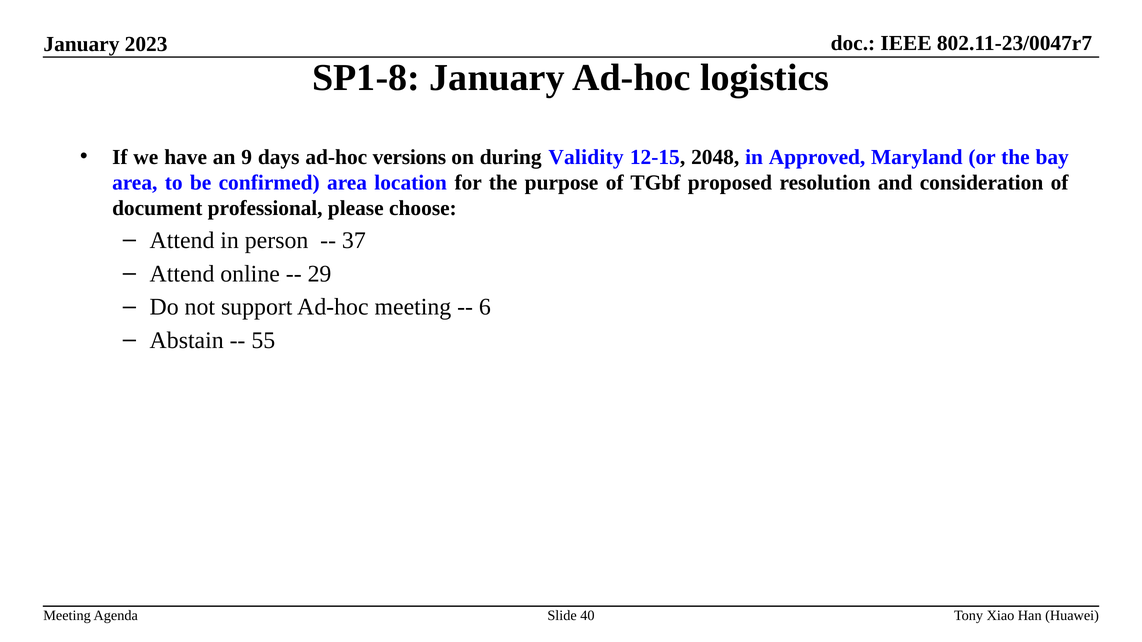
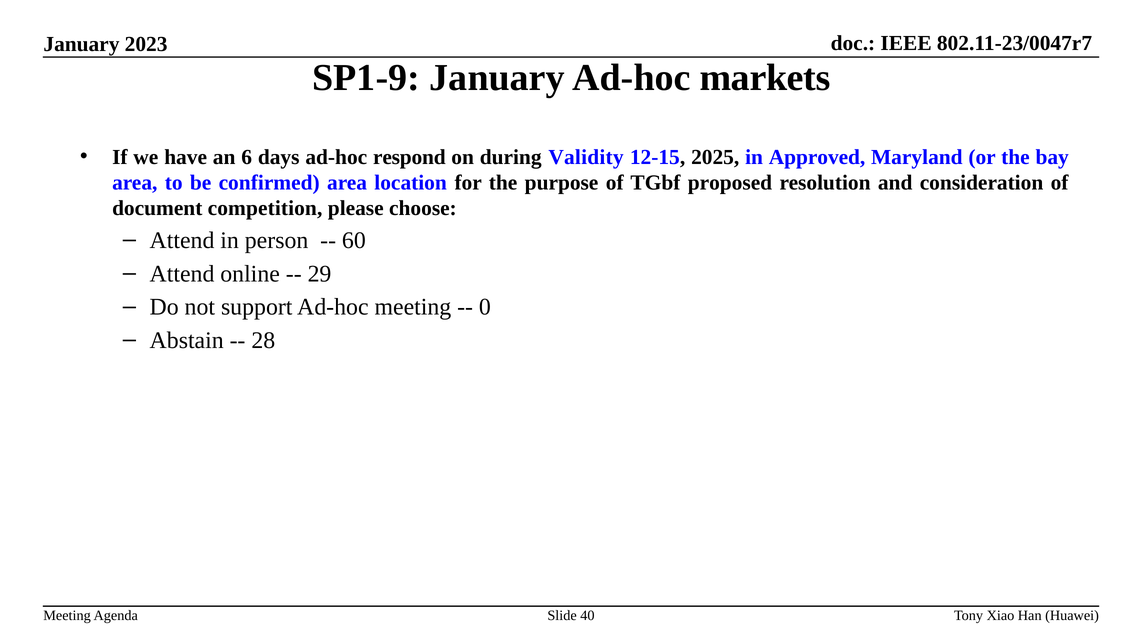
SP1-8: SP1-8 -> SP1-9 (366, 78)
logistics: logistics -> markets (765, 78)
9: 9 -> 6 (247, 157)
versions: versions -> respond (409, 157)
2048: 2048 -> 2025 (715, 157)
professional: professional -> competition (265, 209)
37: 37 -> 60 (354, 241)
6: 6 -> 0 (485, 307)
55: 55 -> 28 (263, 341)
